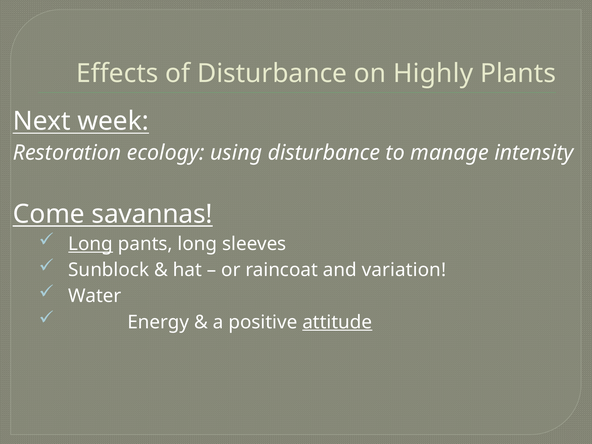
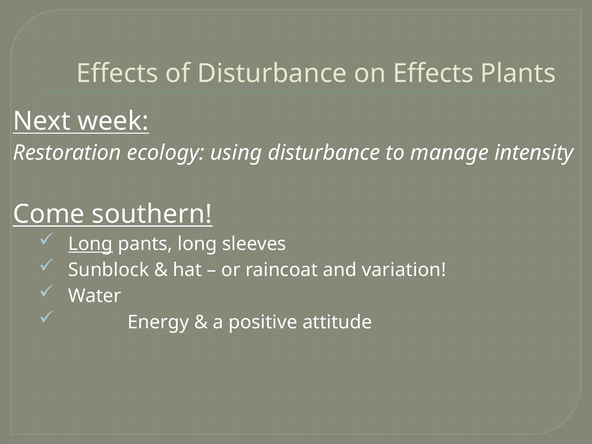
on Highly: Highly -> Effects (433, 74)
savannas: savannas -> southern (152, 214)
attitude underline: present -> none (337, 322)
